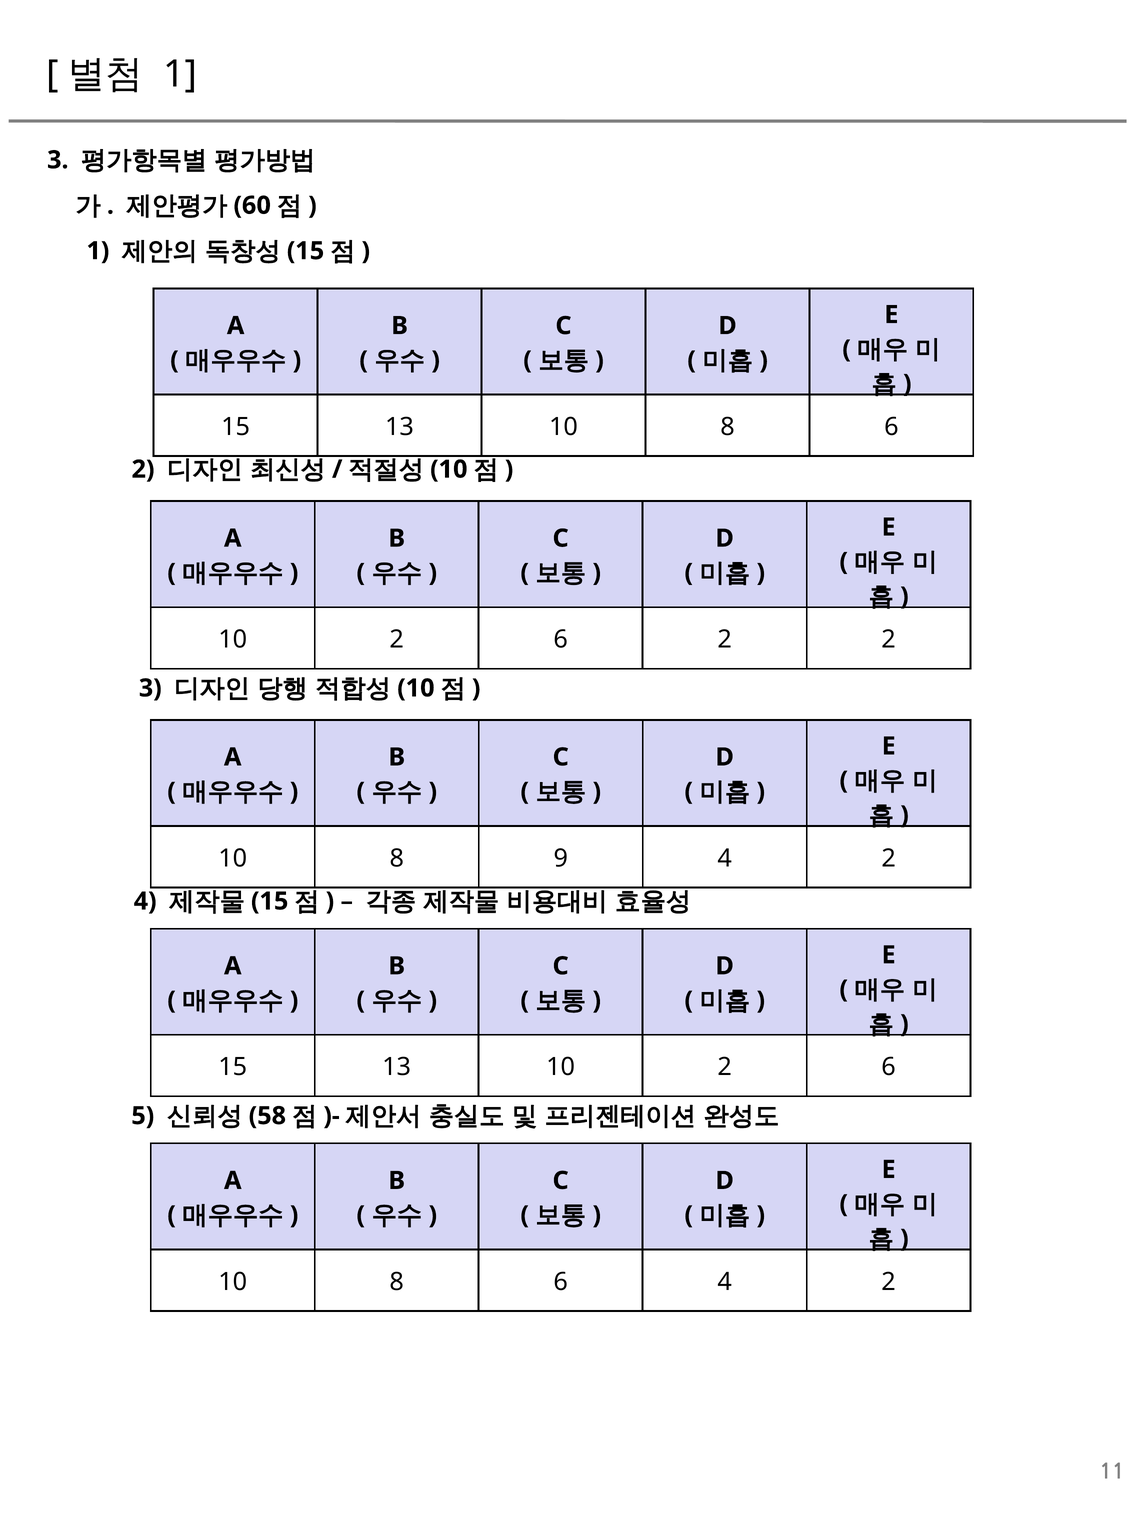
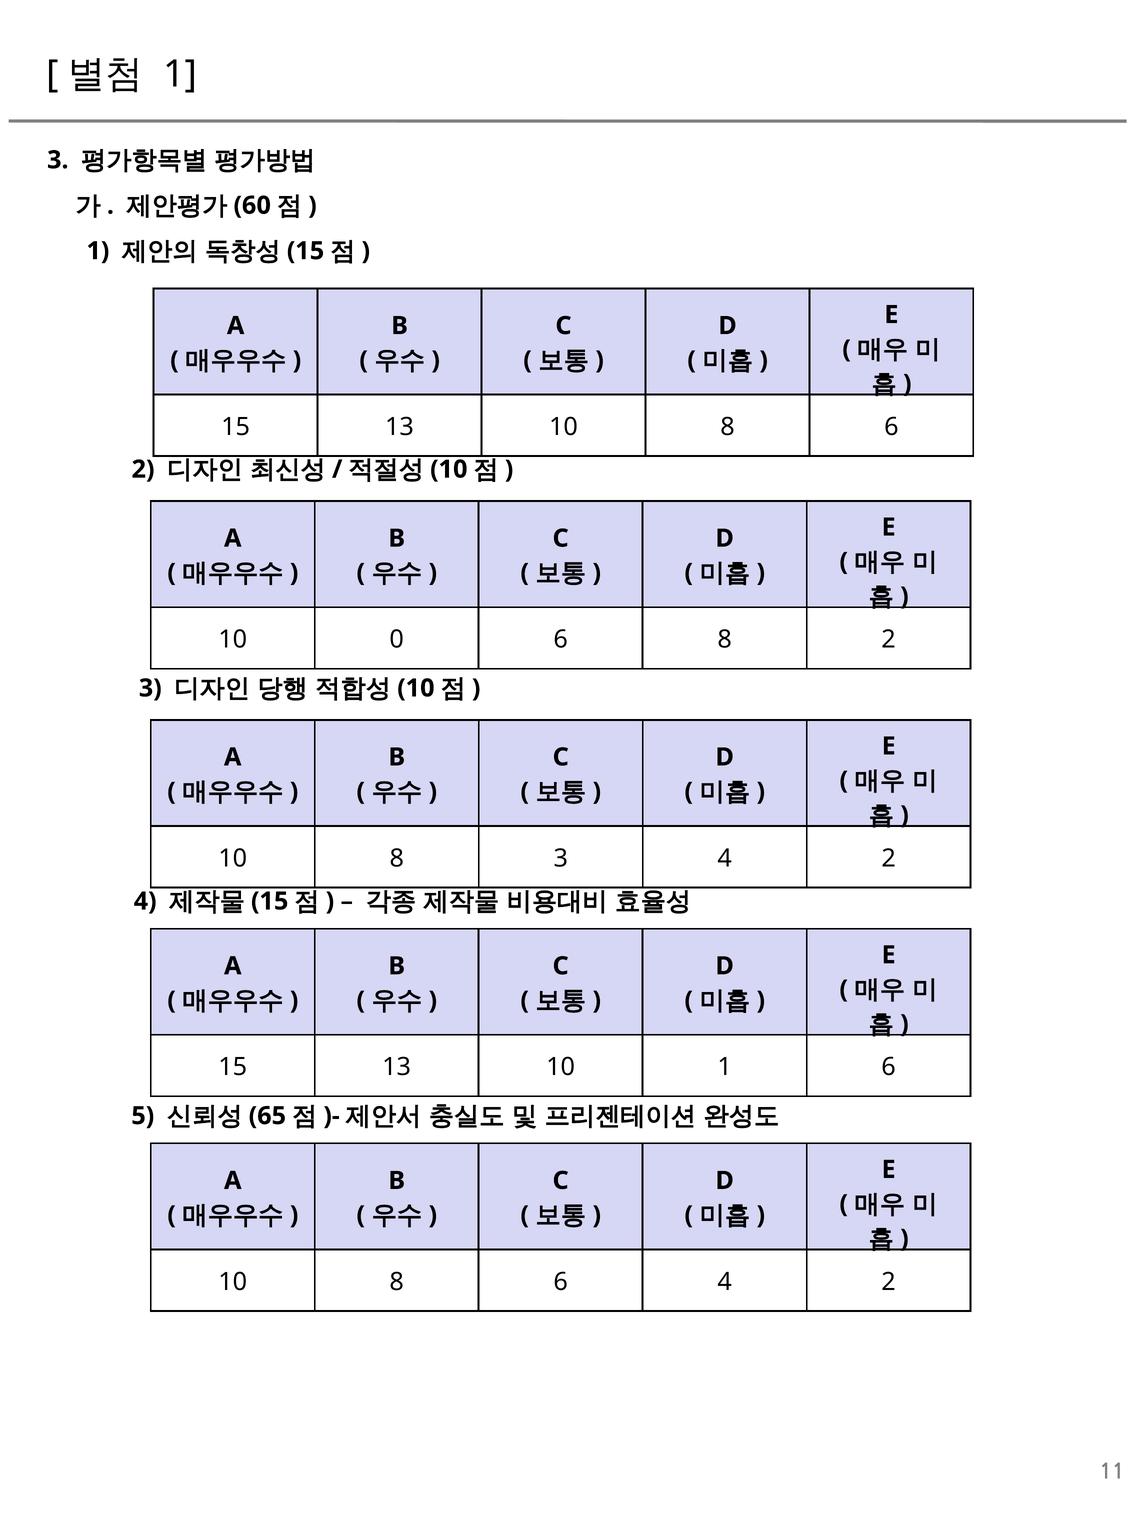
2: 2 -> 0 (397, 639)
2: 2 -> 8 (725, 639)
8 9: 9 -> 3 (561, 858)
13 10 2: 2 -> 1 (725, 1067)
58: 58 -> 65 (267, 1116)
